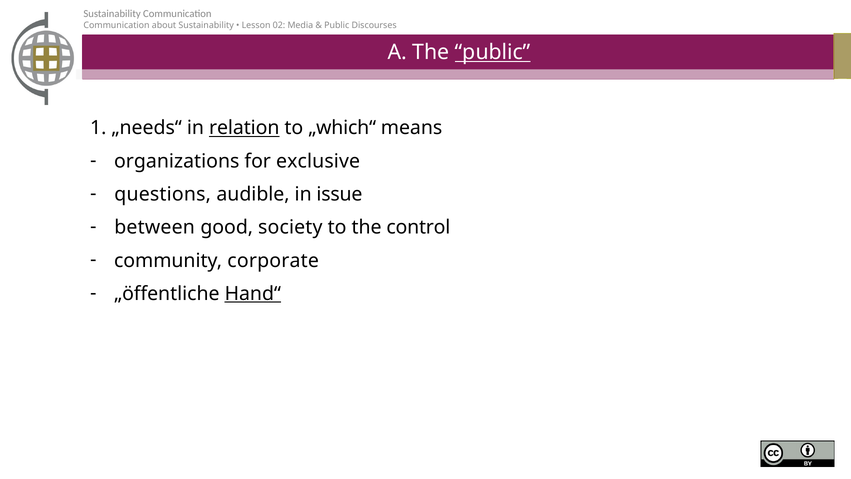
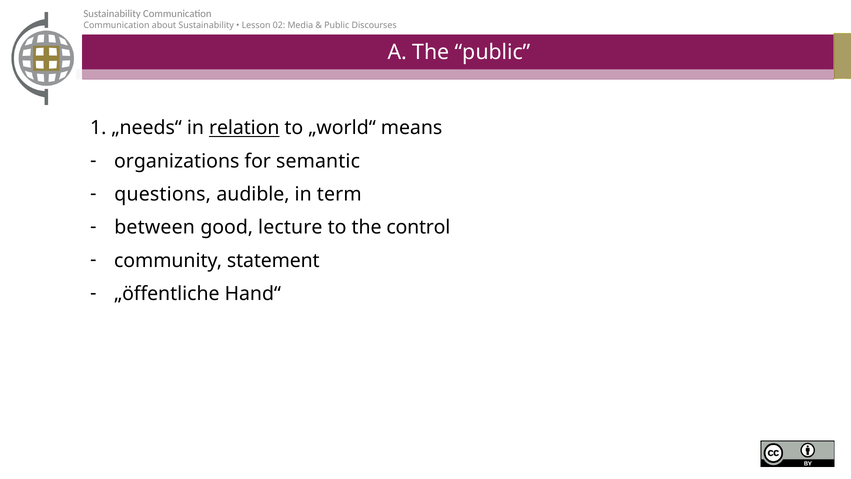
public underline: present -> none (493, 52)
„which“: „which“ -> „world“ (342, 128)
exclusive: exclusive -> semantic (318, 161)
issue: issue -> term (339, 194)
society: society -> lecture (290, 227)
corporate: corporate -> statement (273, 260)
Hand“ underline: present -> none (253, 294)
